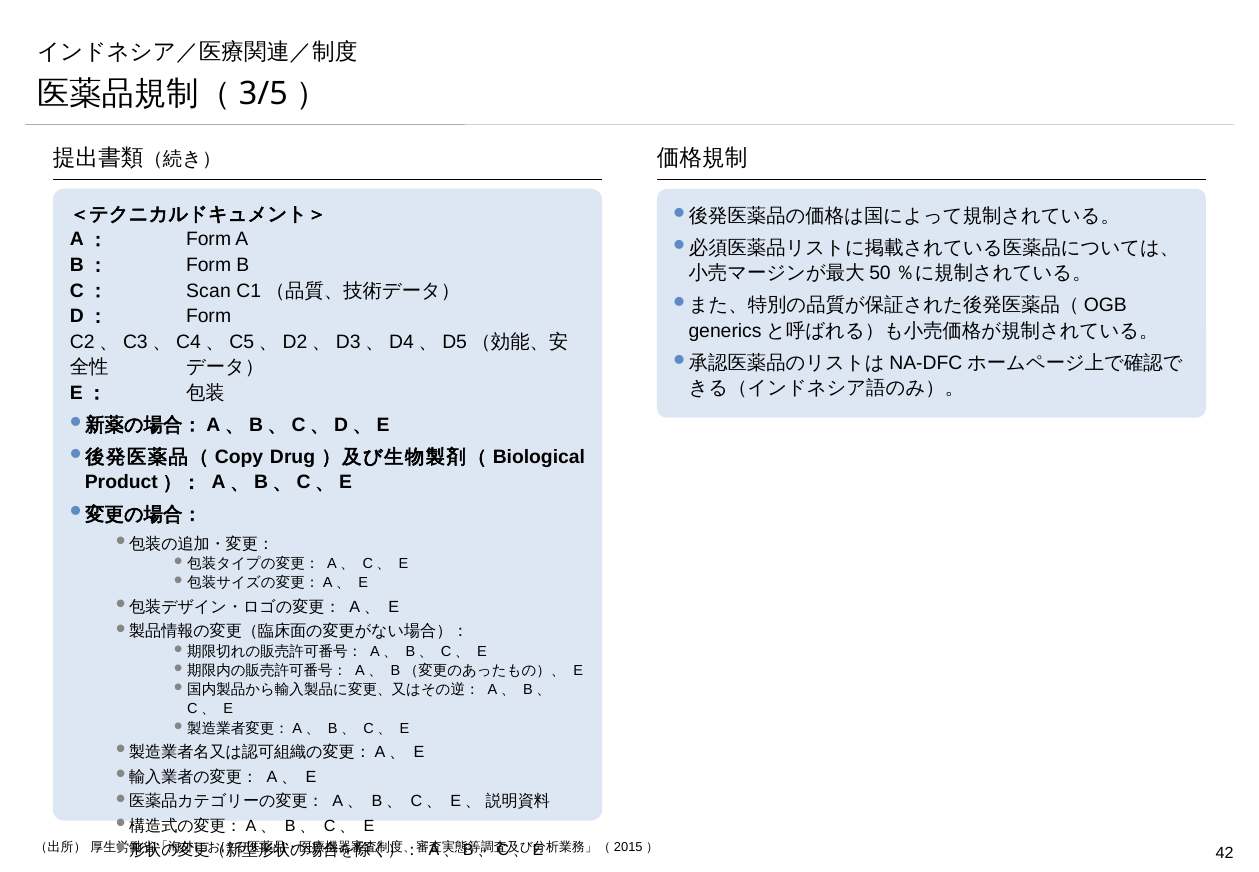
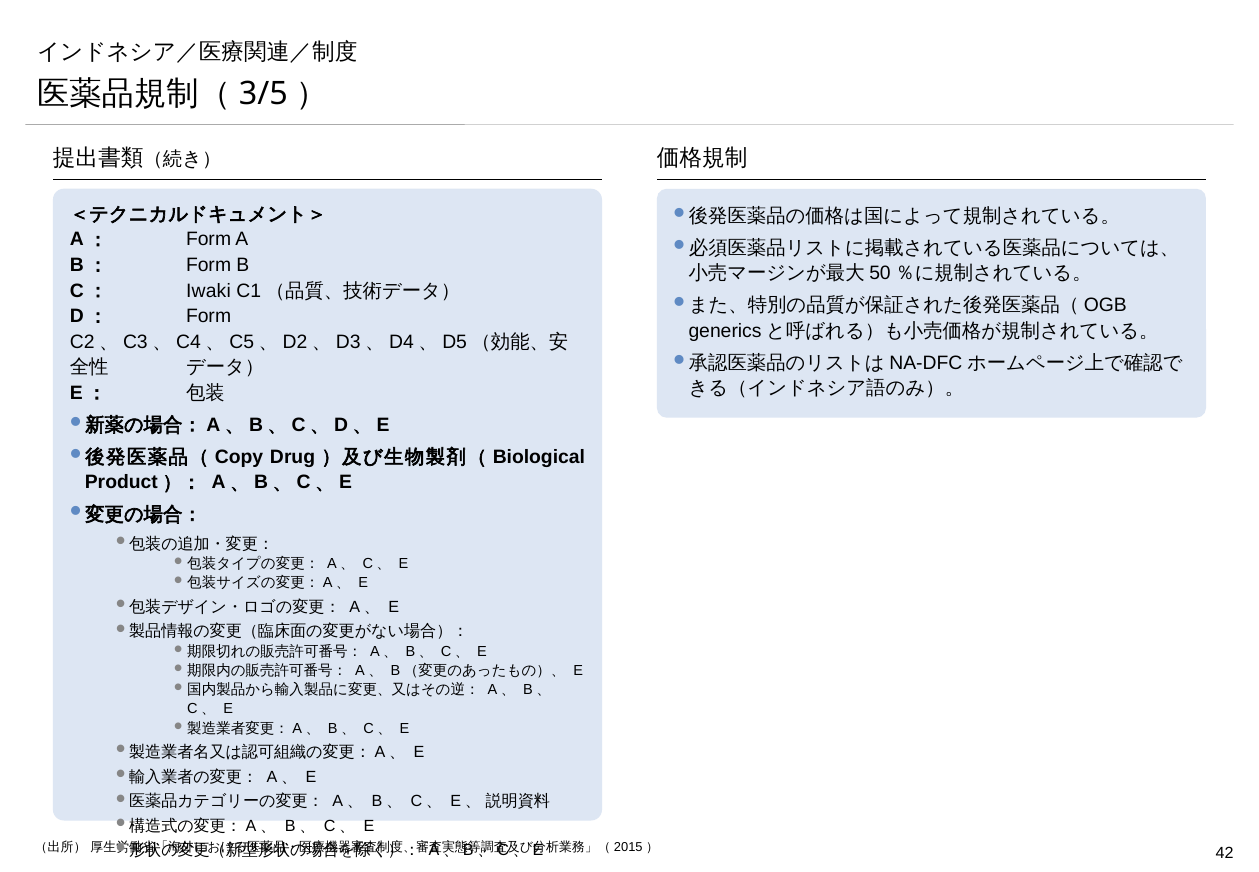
Scan: Scan -> Iwaki (208, 291)
